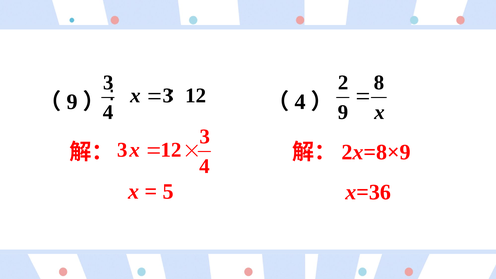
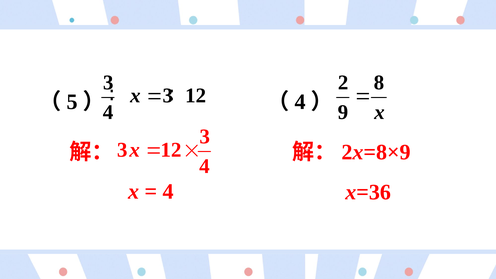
9: 9 -> 5 (72, 102)
5: 5 -> 4 (168, 192)
